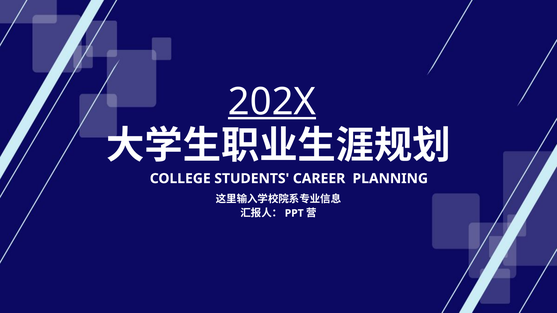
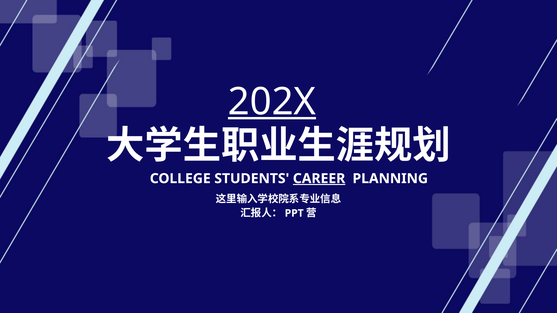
CAREER underline: none -> present (319, 179)
